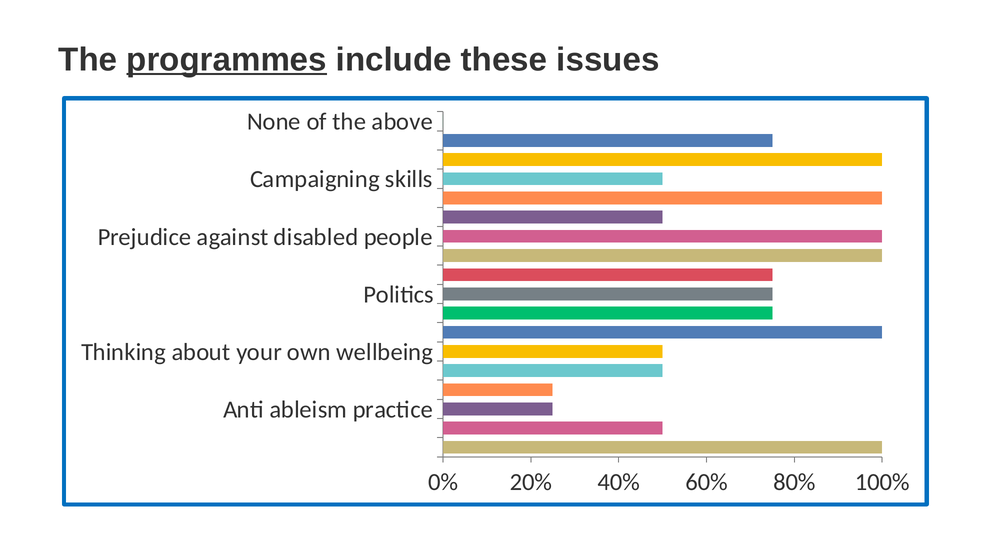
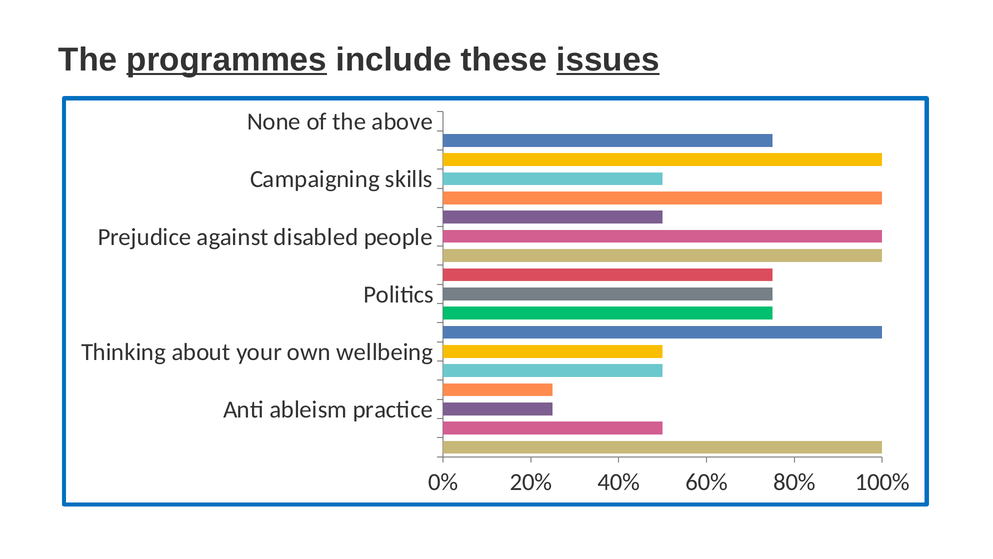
issues underline: none -> present (608, 60)
